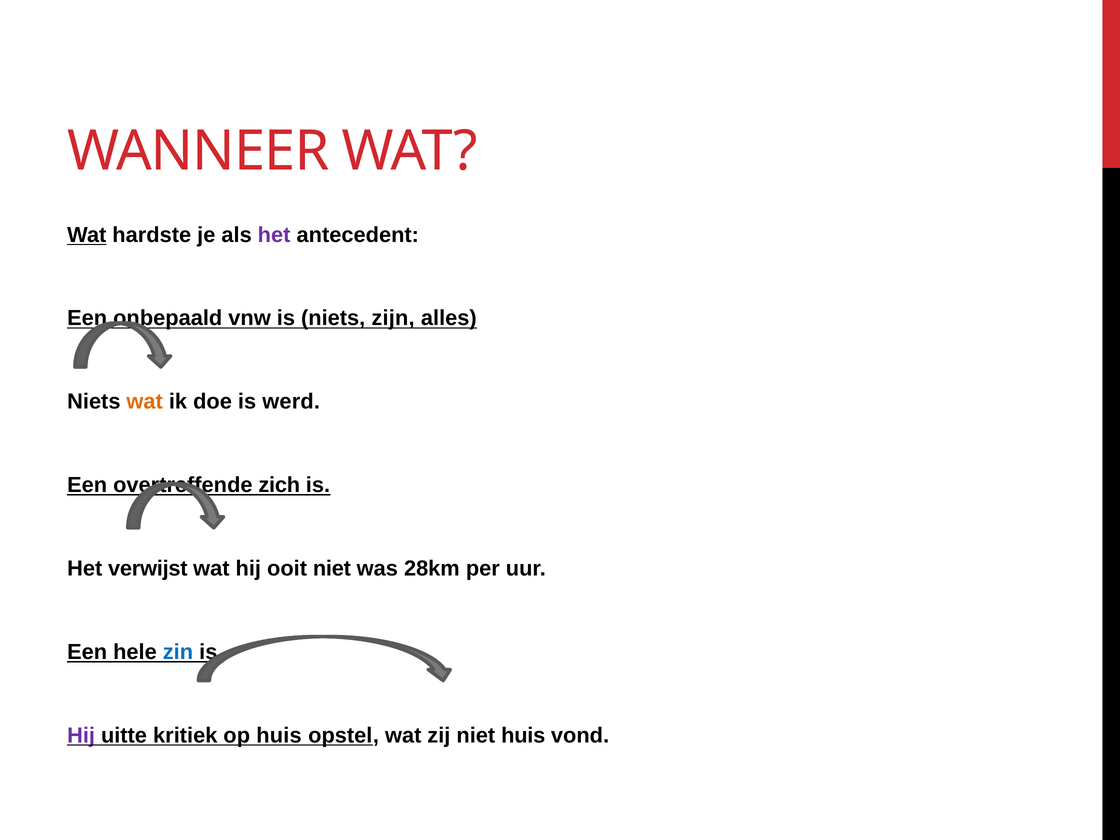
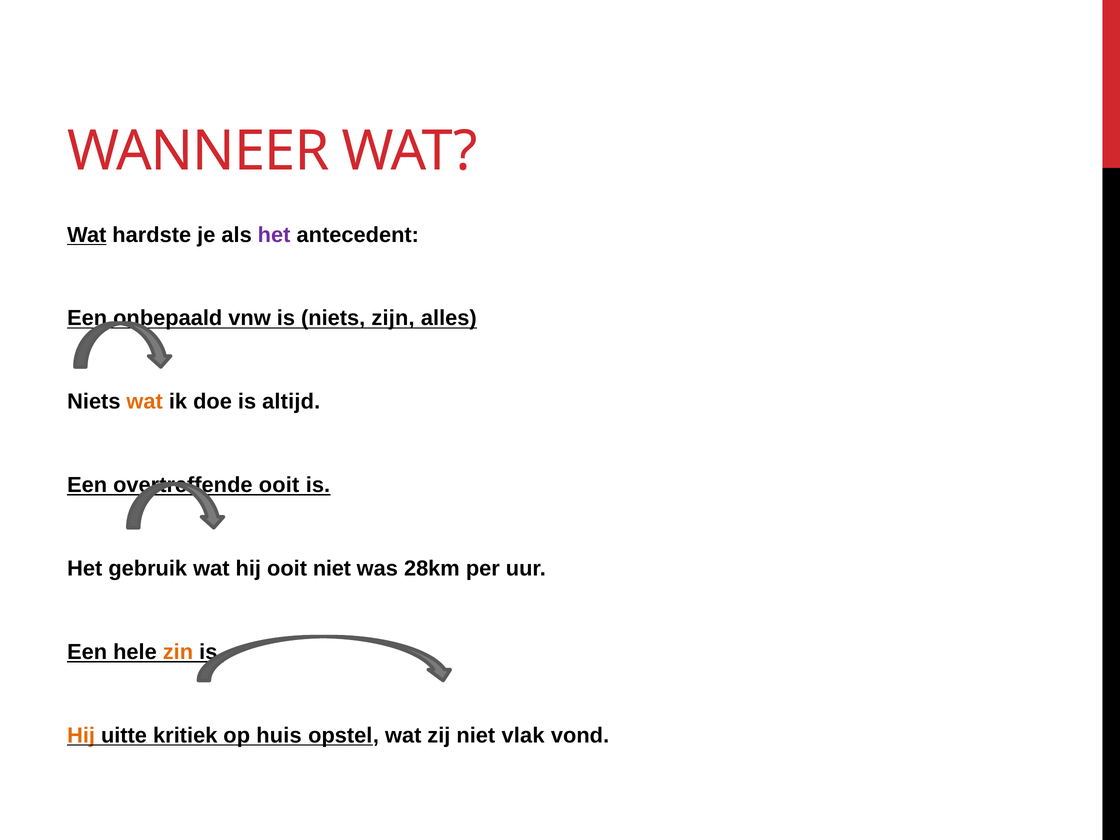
werd: werd -> altijd (291, 402)
zich: zich -> ooit (279, 485)
verwijst: verwijst -> gebruik (148, 569)
zin colour: blue -> orange (178, 652)
Hij colour: purple -> orange (81, 735)
niet huis: huis -> vlak (523, 735)
